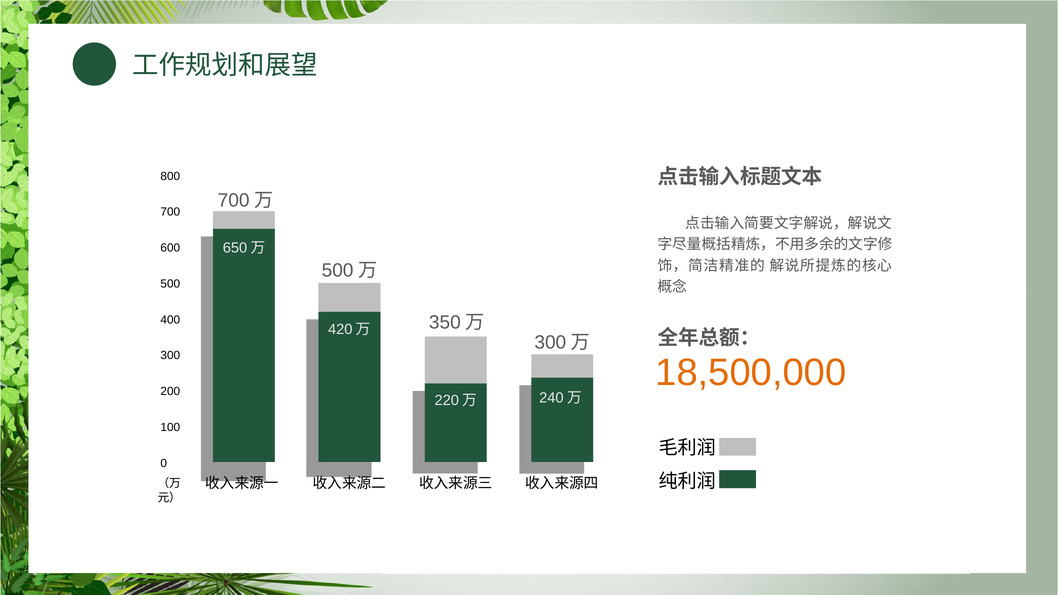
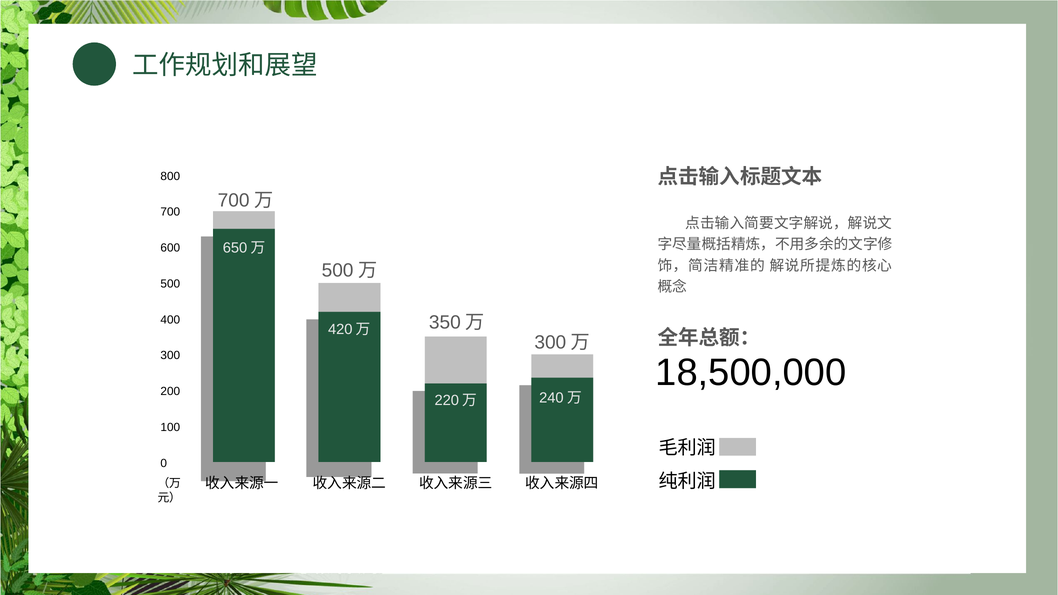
18,500,000 colour: orange -> black (751, 373)
